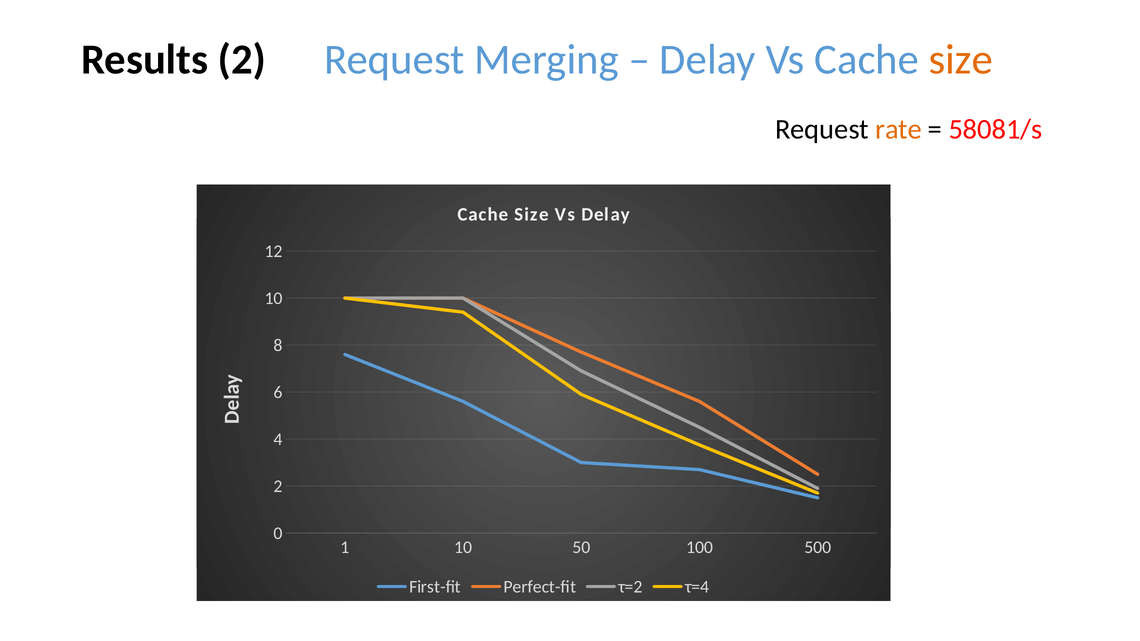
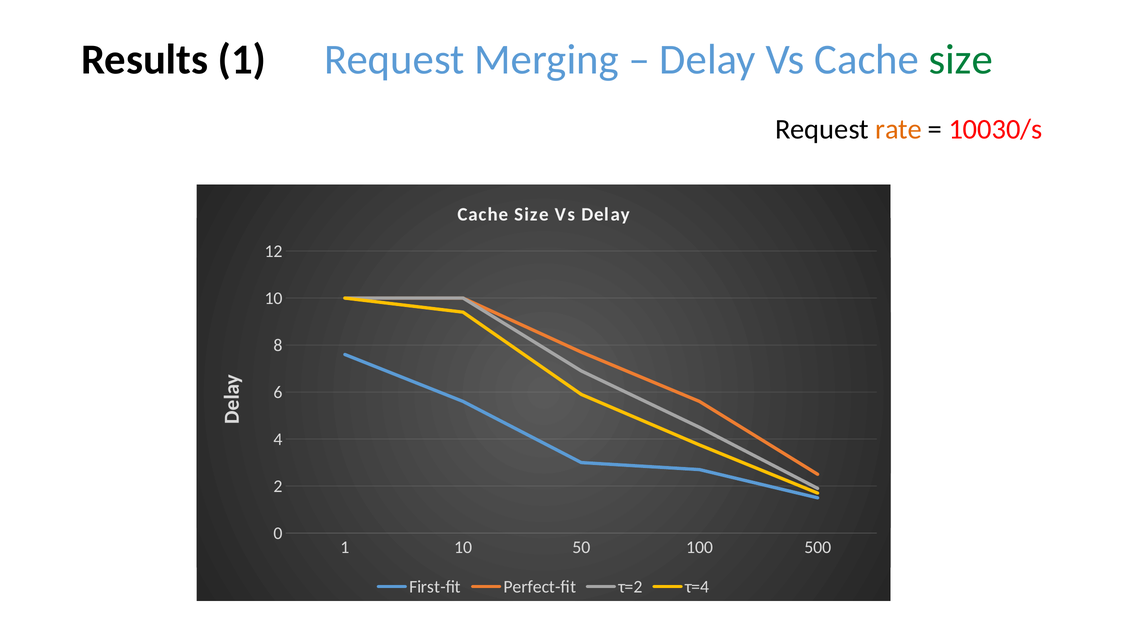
Results 2: 2 -> 1 (242, 60)
size colour: orange -> green (961, 60)
58081/s: 58081/s -> 10030/s (996, 129)
